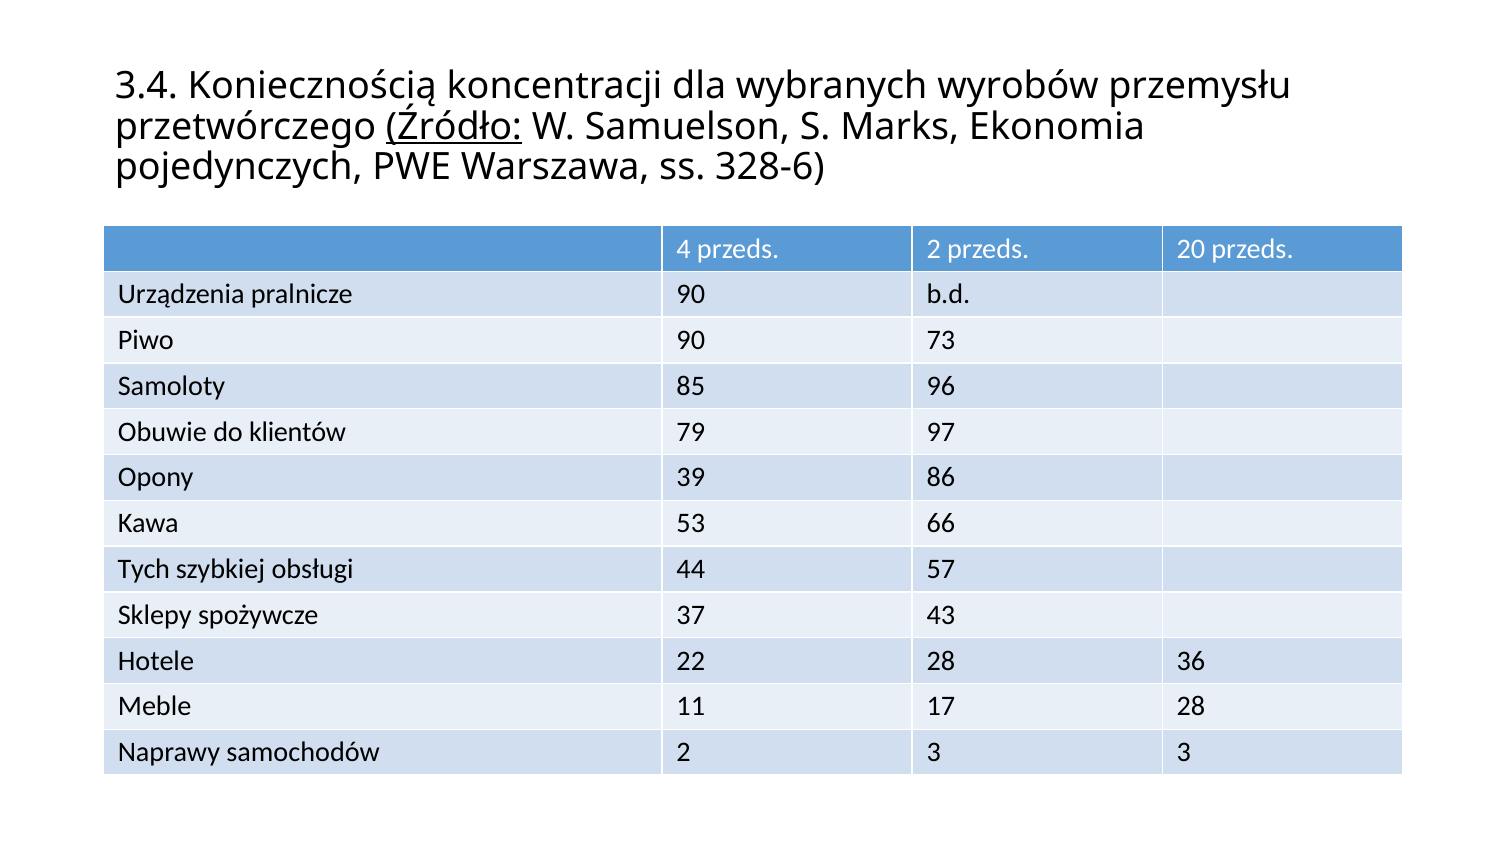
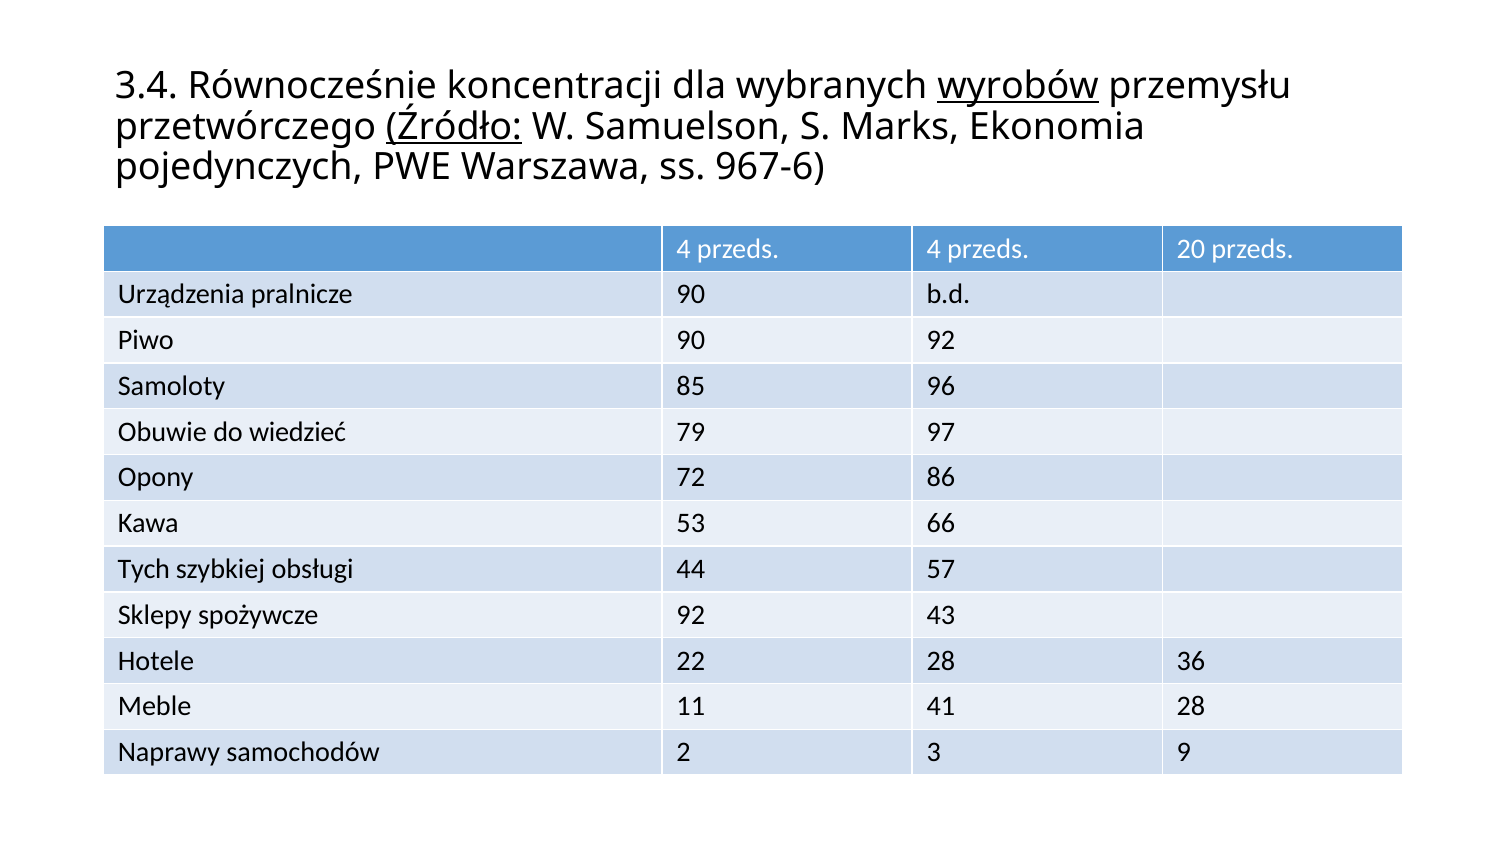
Koniecznością: Koniecznością -> Równocześnie (312, 86)
wyrobów underline: none -> present (1018, 86)
328-6: 328-6 -> 967-6 (770, 167)
przeds 2: 2 -> 4 (934, 249)
90 73: 73 -> 92 (941, 340)
klientów: klientów -> wiedzieć (298, 432)
39: 39 -> 72 (691, 478)
spożywcze 37: 37 -> 92 (691, 615)
17: 17 -> 41 (941, 707)
3 3: 3 -> 9 (1184, 753)
